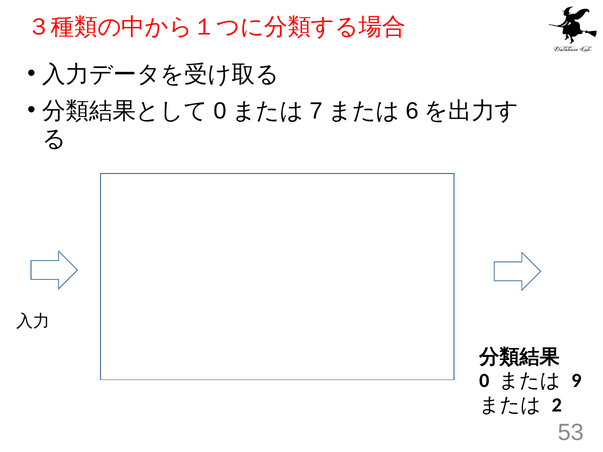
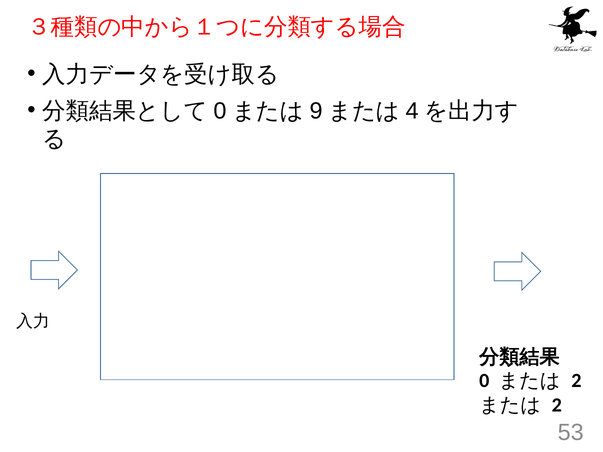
7: 7 -> 9 (316, 111)
6: 6 -> 4 (412, 111)
9: 9 -> 2 (576, 381)
